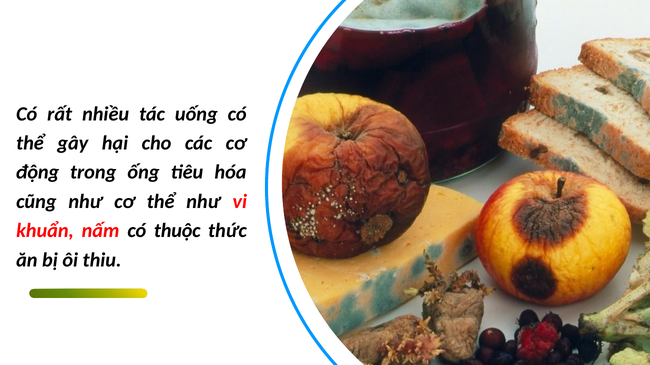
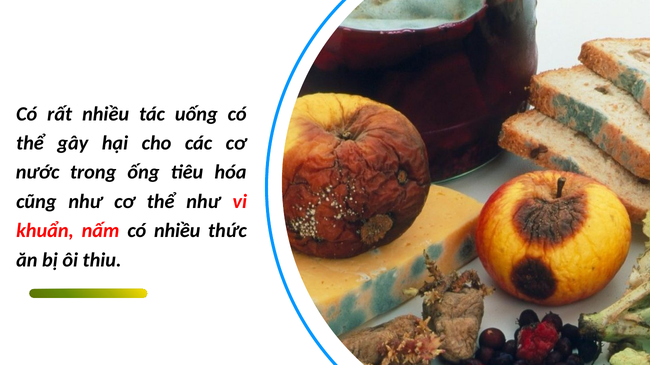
động: động -> nước (38, 173)
thuộc: thuộc -> nhiều (177, 231)
